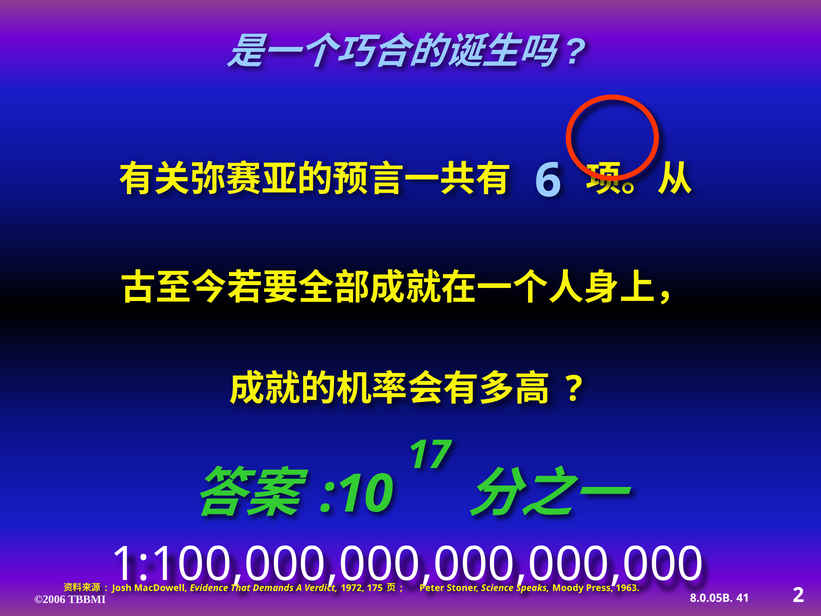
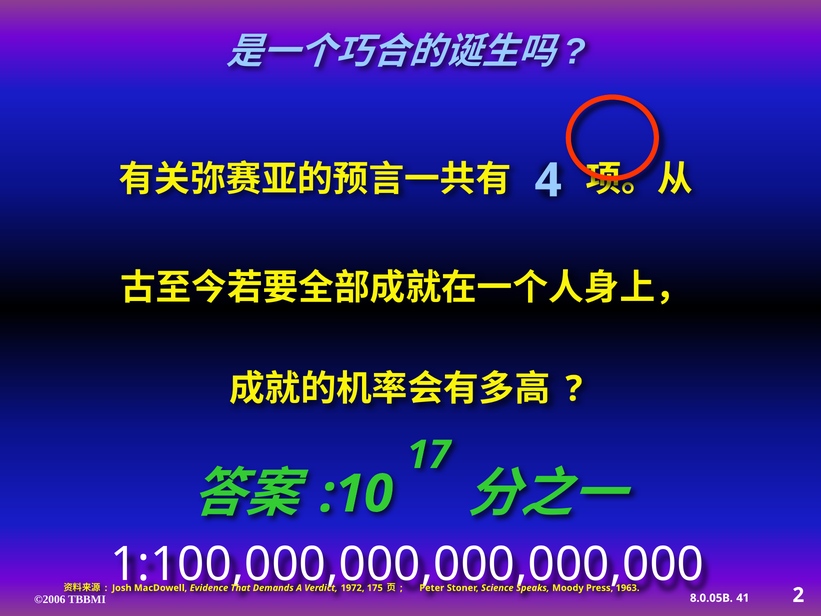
6: 6 -> 4 (548, 181)
